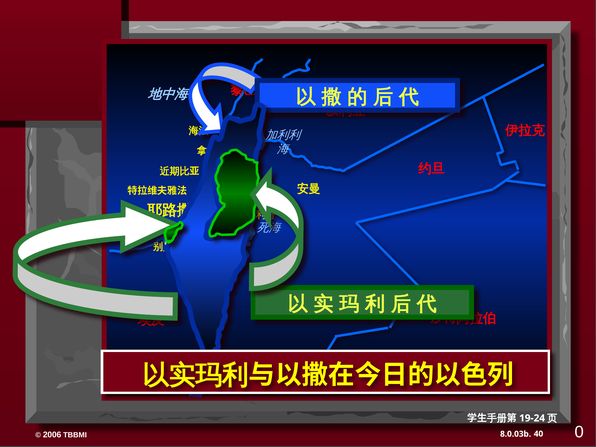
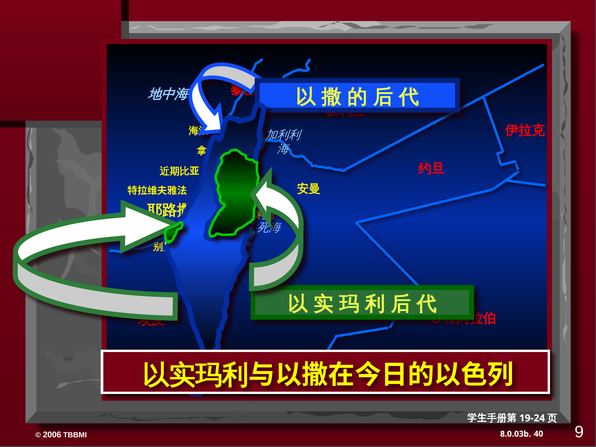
0: 0 -> 9 (579, 432)
